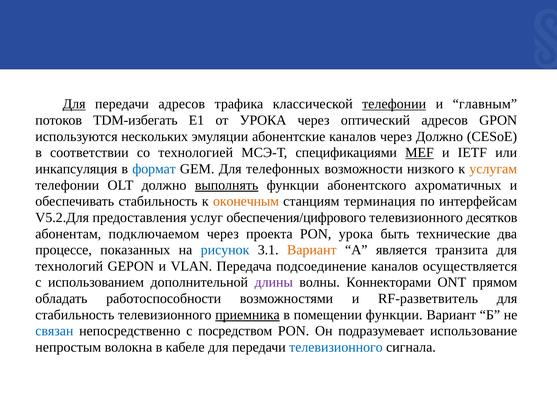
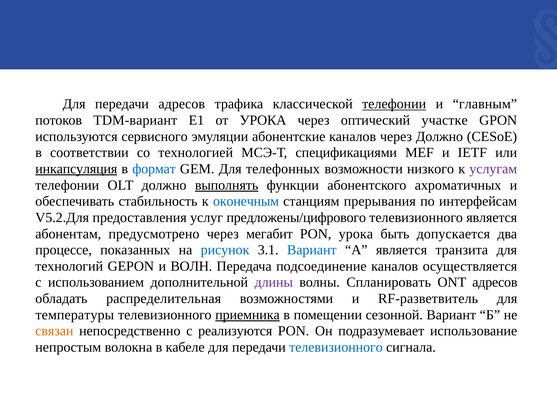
Для underline: present -> none (74, 104)
TDM-избегать: TDM-избегать -> TDM-вариант (135, 120)
оптический адресов: адресов -> участке (445, 120)
нескольких: нескольких -> сервисного (155, 136)
MEF underline: present -> none (419, 153)
инкапсуляция underline: none -> present (76, 169)
услугам colour: orange -> purple (493, 169)
оконечным colour: orange -> blue (246, 201)
терминация: терминация -> прерывания (380, 201)
обеспечения/цифрового: обеспечения/цифрового -> предложены/цифрового (296, 217)
телевизионного десятков: десятков -> является (492, 217)
подключаемом: подключаемом -> предусмотрено (154, 234)
проекта: проекта -> мегабит (269, 234)
технические: технические -> допускается (453, 234)
Вариант colour: orange -> blue (312, 250)
VLAN: VLAN -> ВОЛН (191, 266)
Коннекторами: Коннекторами -> Спланировать (389, 282)
ONT прямом: прямом -> адресов (495, 282)
работоспособности: работоспособности -> распределительная (164, 298)
стабильность: стабильность -> температуры (75, 315)
помещении функции: функции -> сезонной (394, 315)
связан colour: blue -> orange (54, 331)
посредством: посредством -> реализуются (235, 331)
